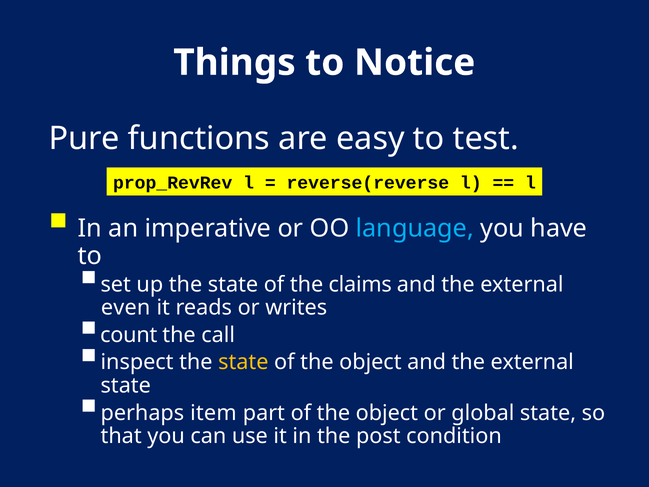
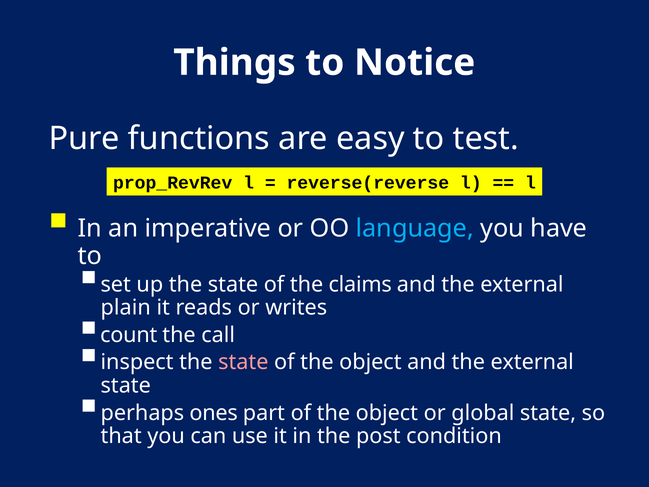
even: even -> plain (126, 308)
state colour: yellow -> pink (243, 362)
item: item -> ones (214, 413)
